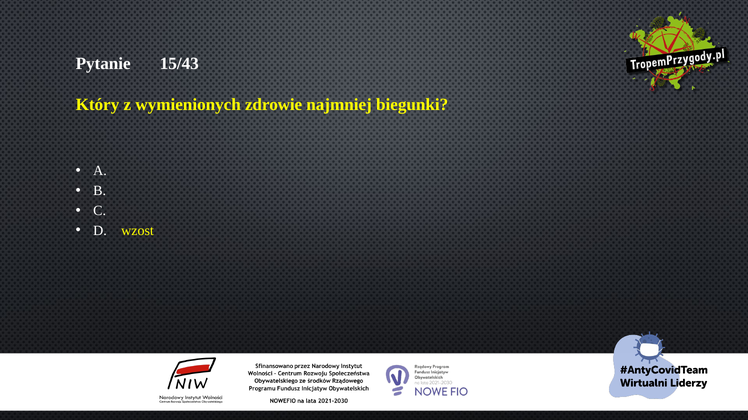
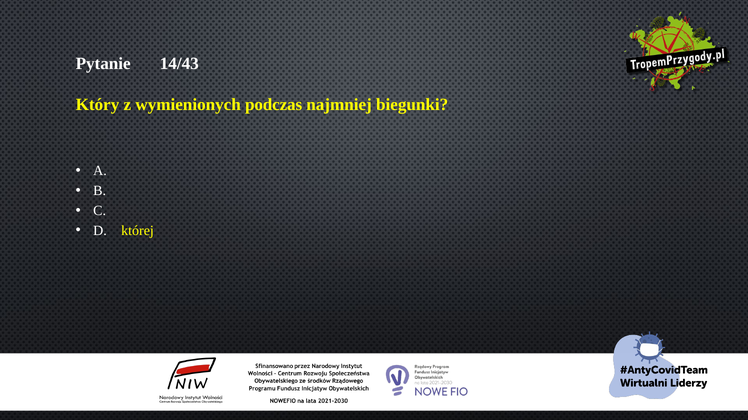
15/43: 15/43 -> 14/43 (179, 64)
zdrowie: zdrowie -> podczas (274, 105)
wzost: wzost -> której (138, 231)
